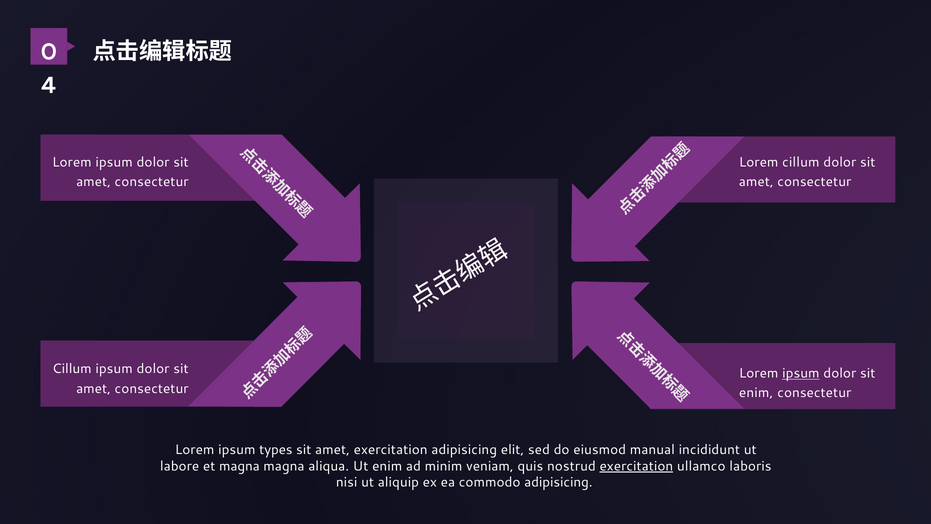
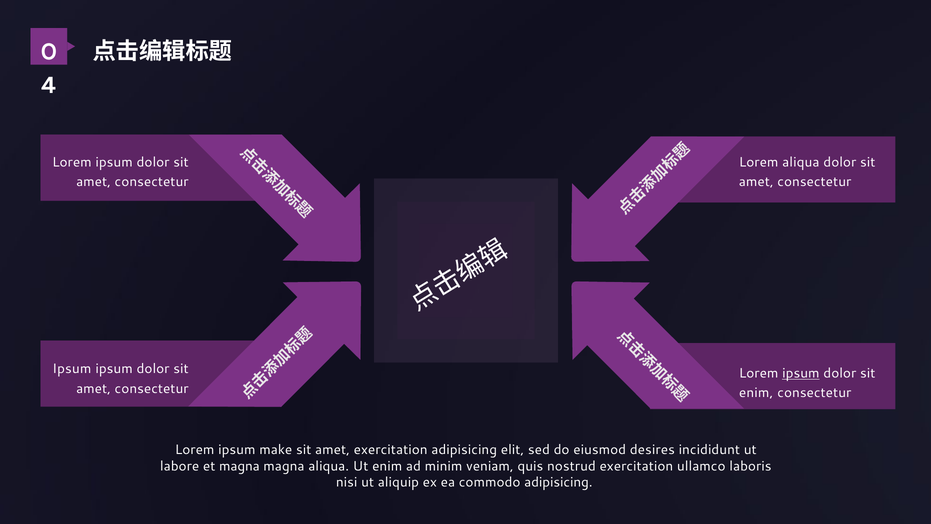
Lorem cillum: cillum -> aliqua (801, 162)
Cillum: Cillum -> Ipsum (72, 369)
types: types -> make (276, 449)
manual: manual -> desires (652, 449)
exercitation underline: present -> none (636, 466)
